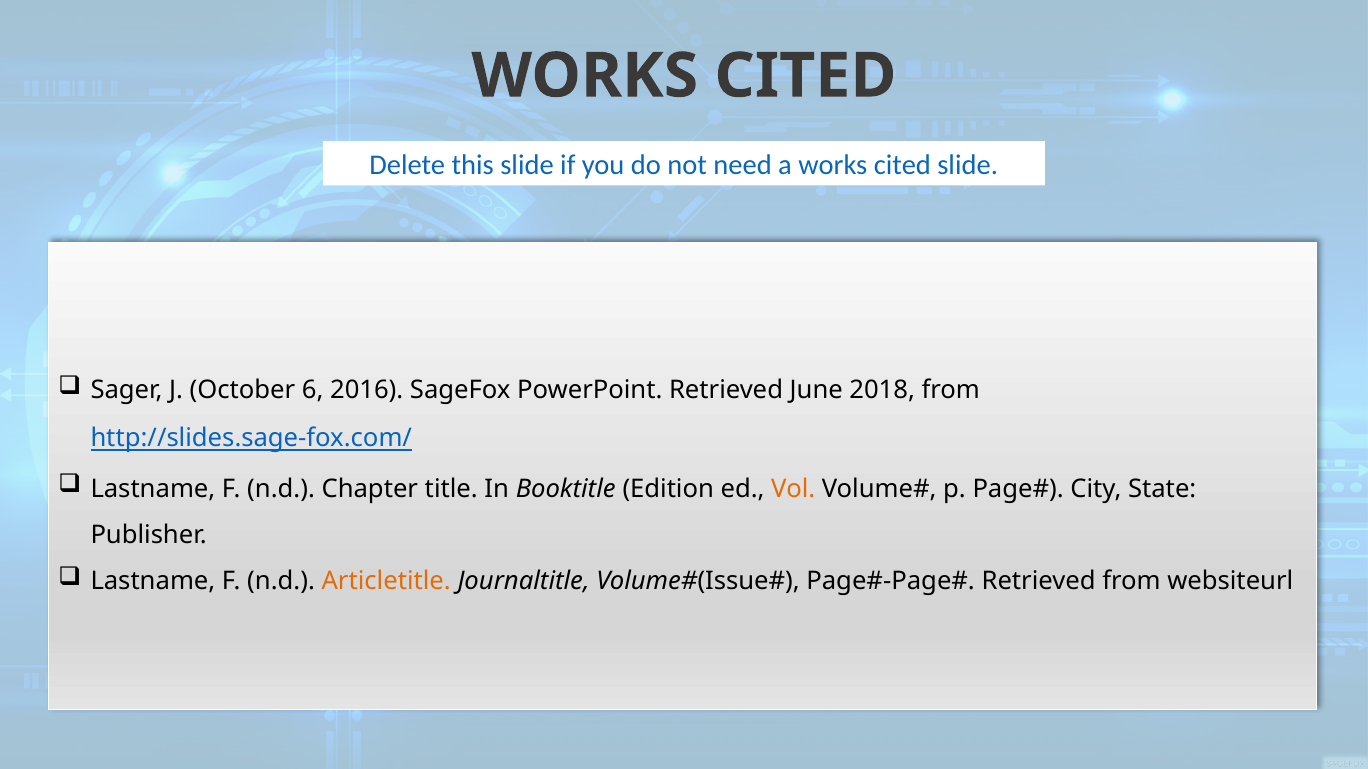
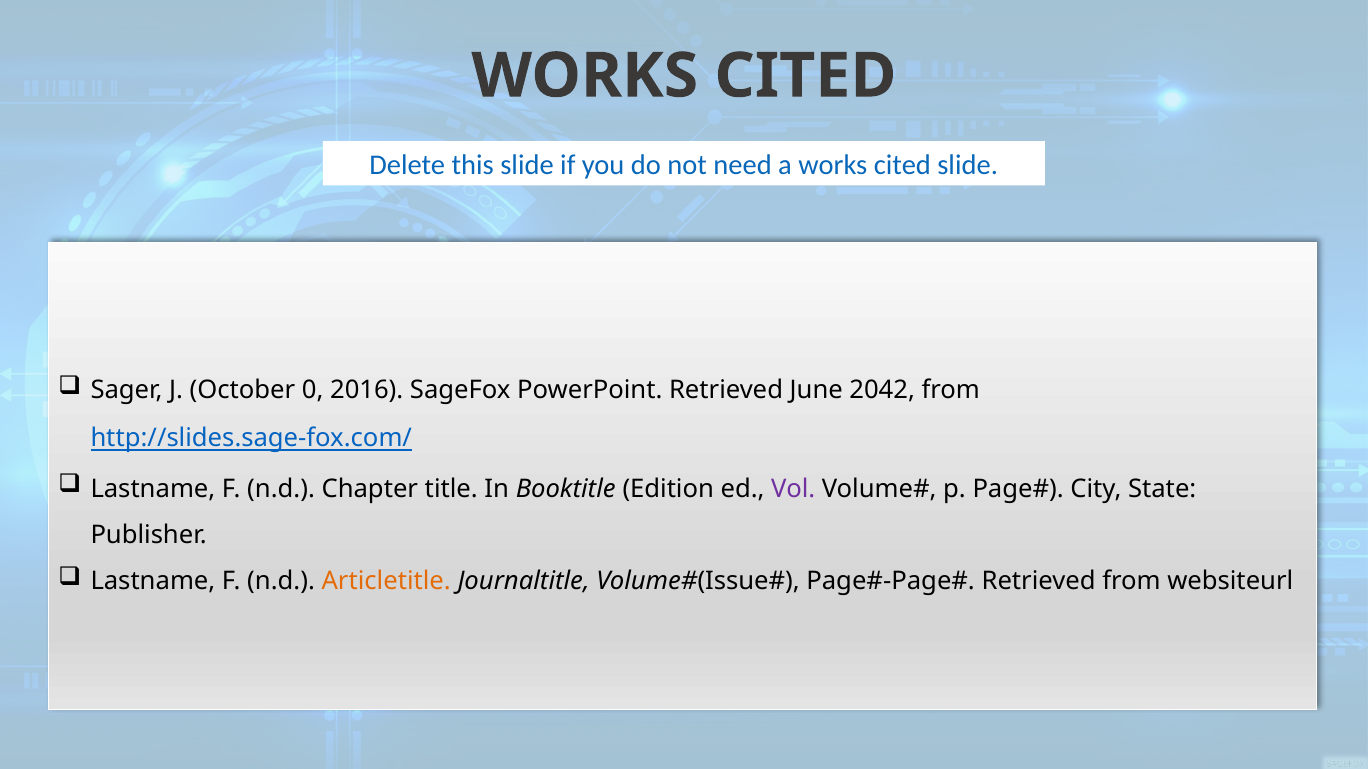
6: 6 -> 0 (313, 390)
2018: 2018 -> 2042 (882, 390)
Vol colour: orange -> purple (793, 489)
